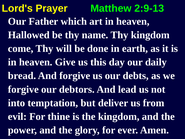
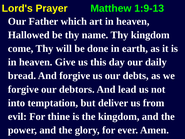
2:9-13: 2:9-13 -> 1:9-13 (149, 8)
